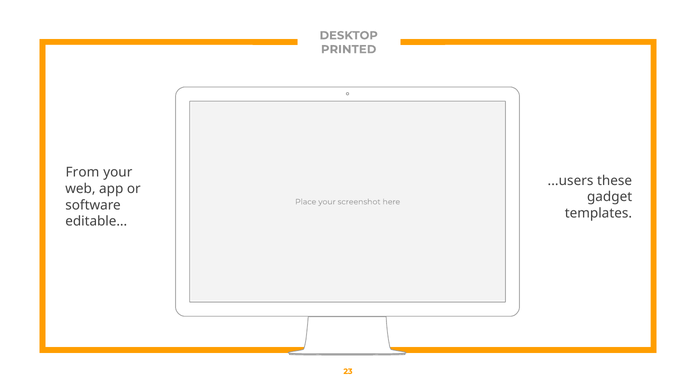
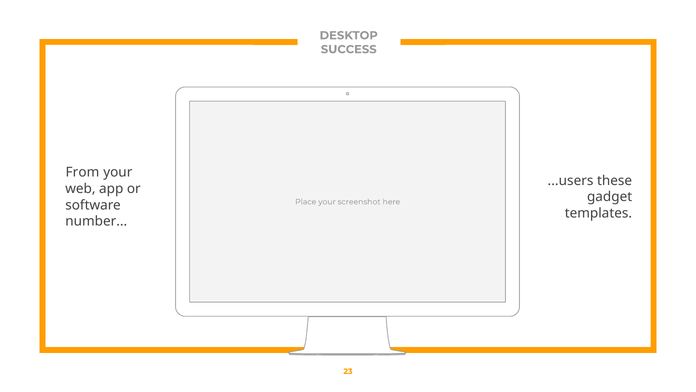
PRINTED: PRINTED -> SUCCESS (349, 49)
editable: editable -> number (96, 221)
